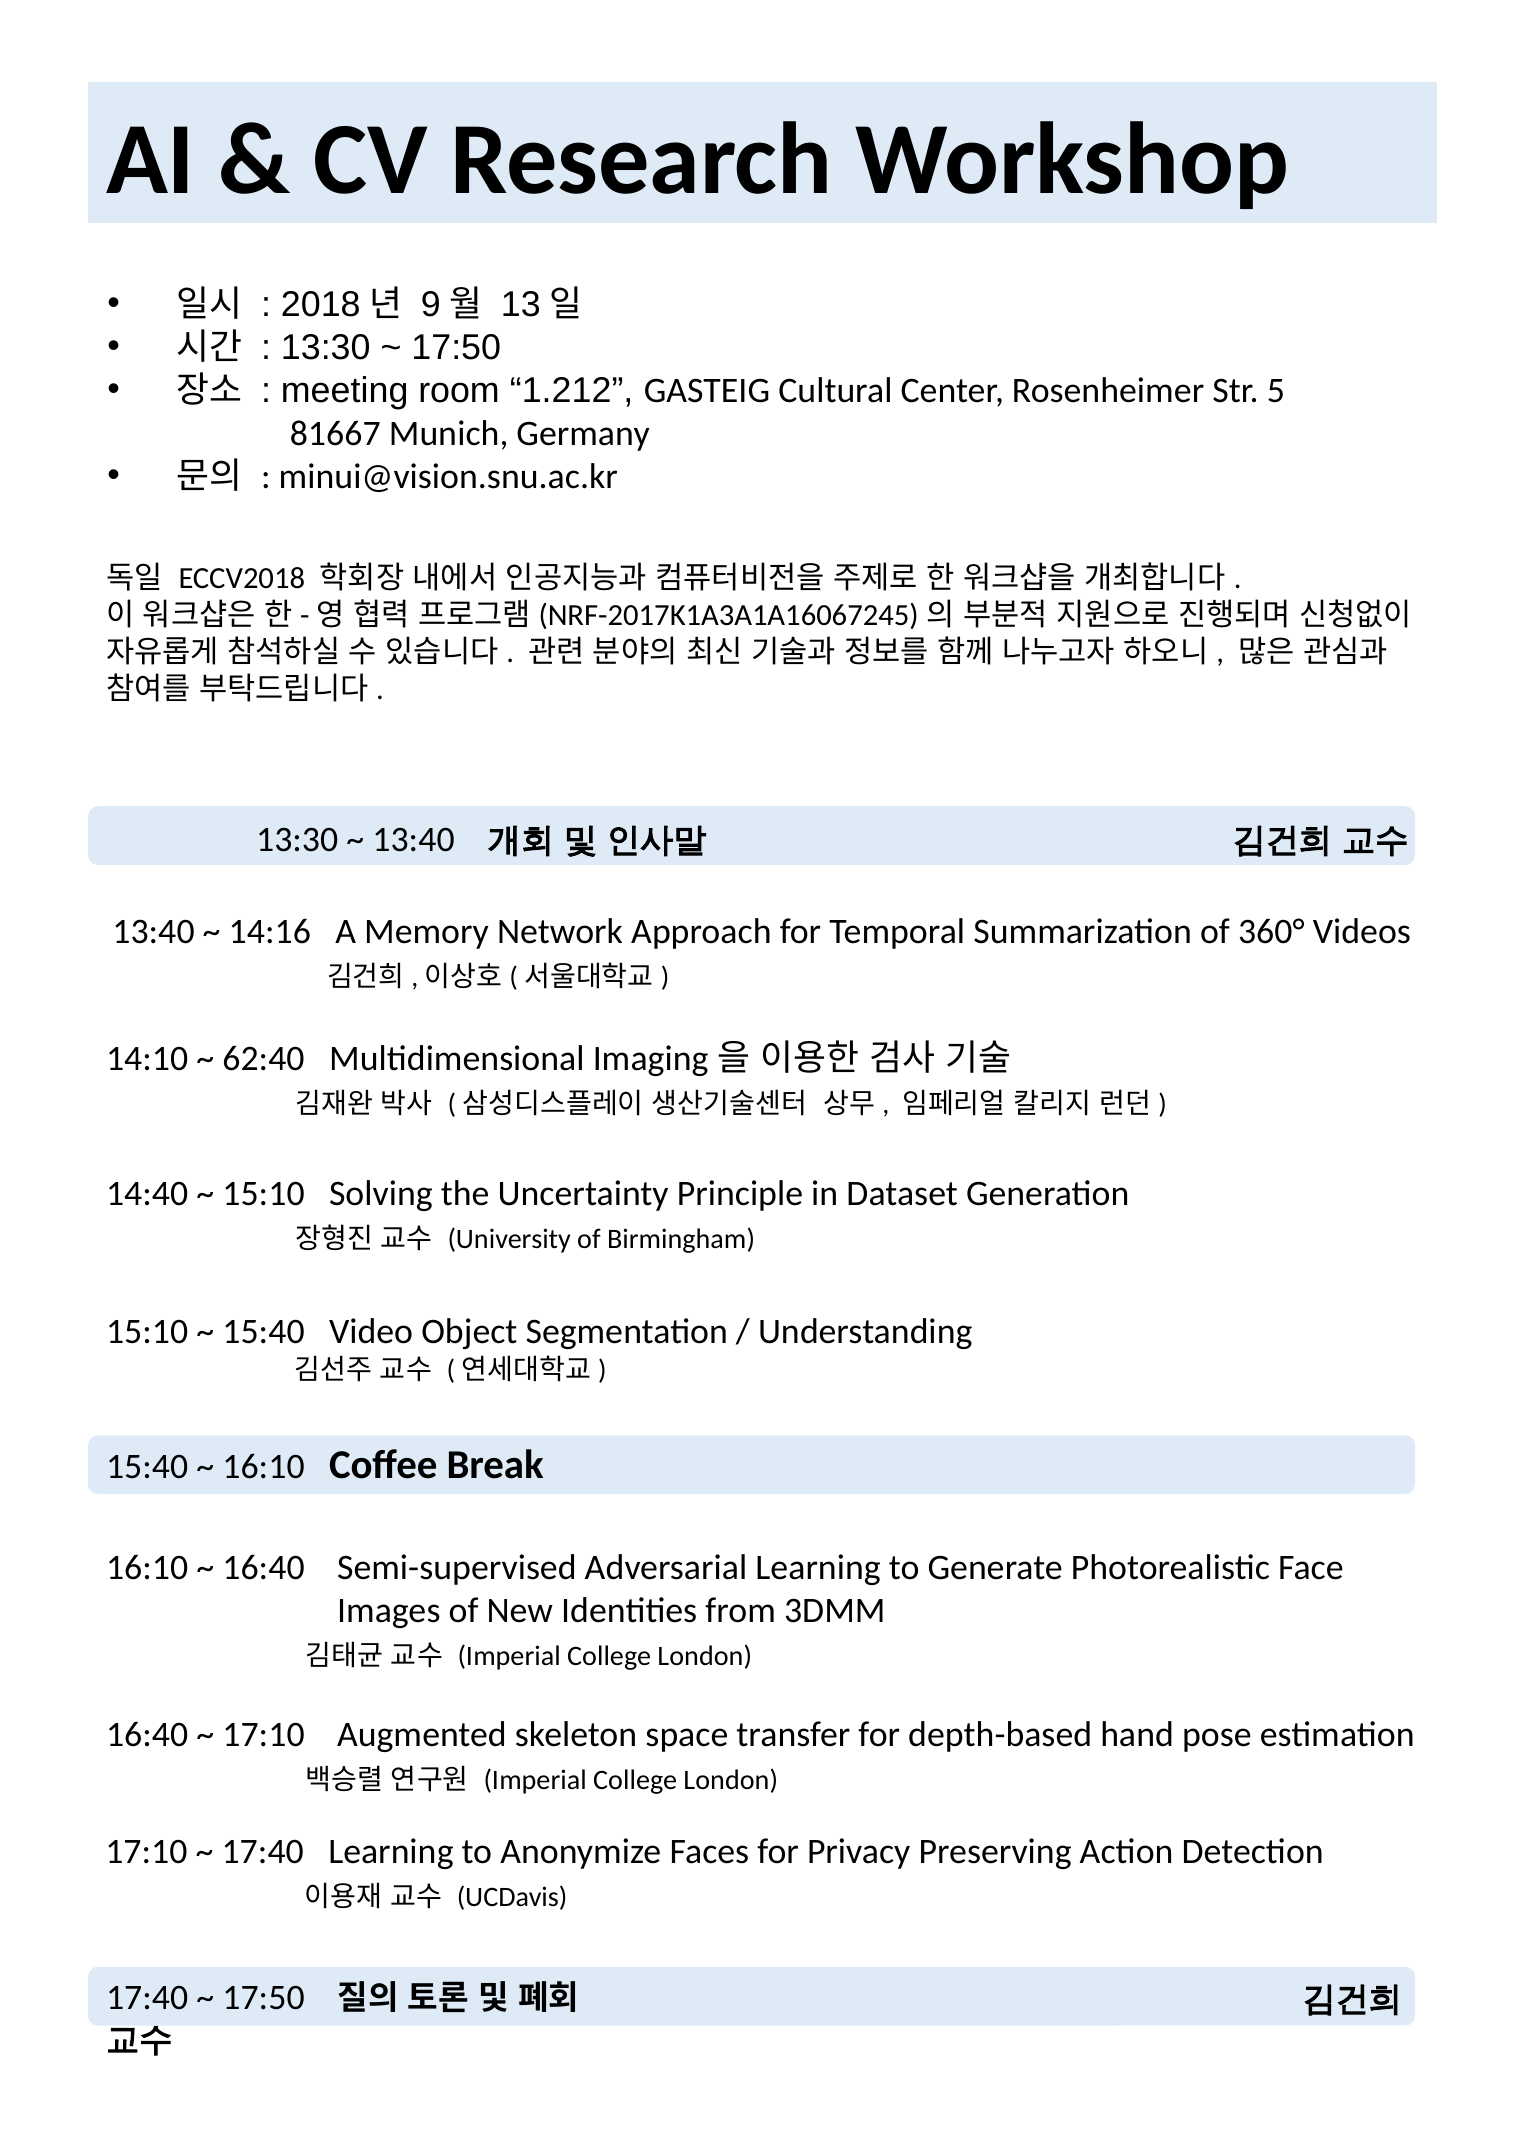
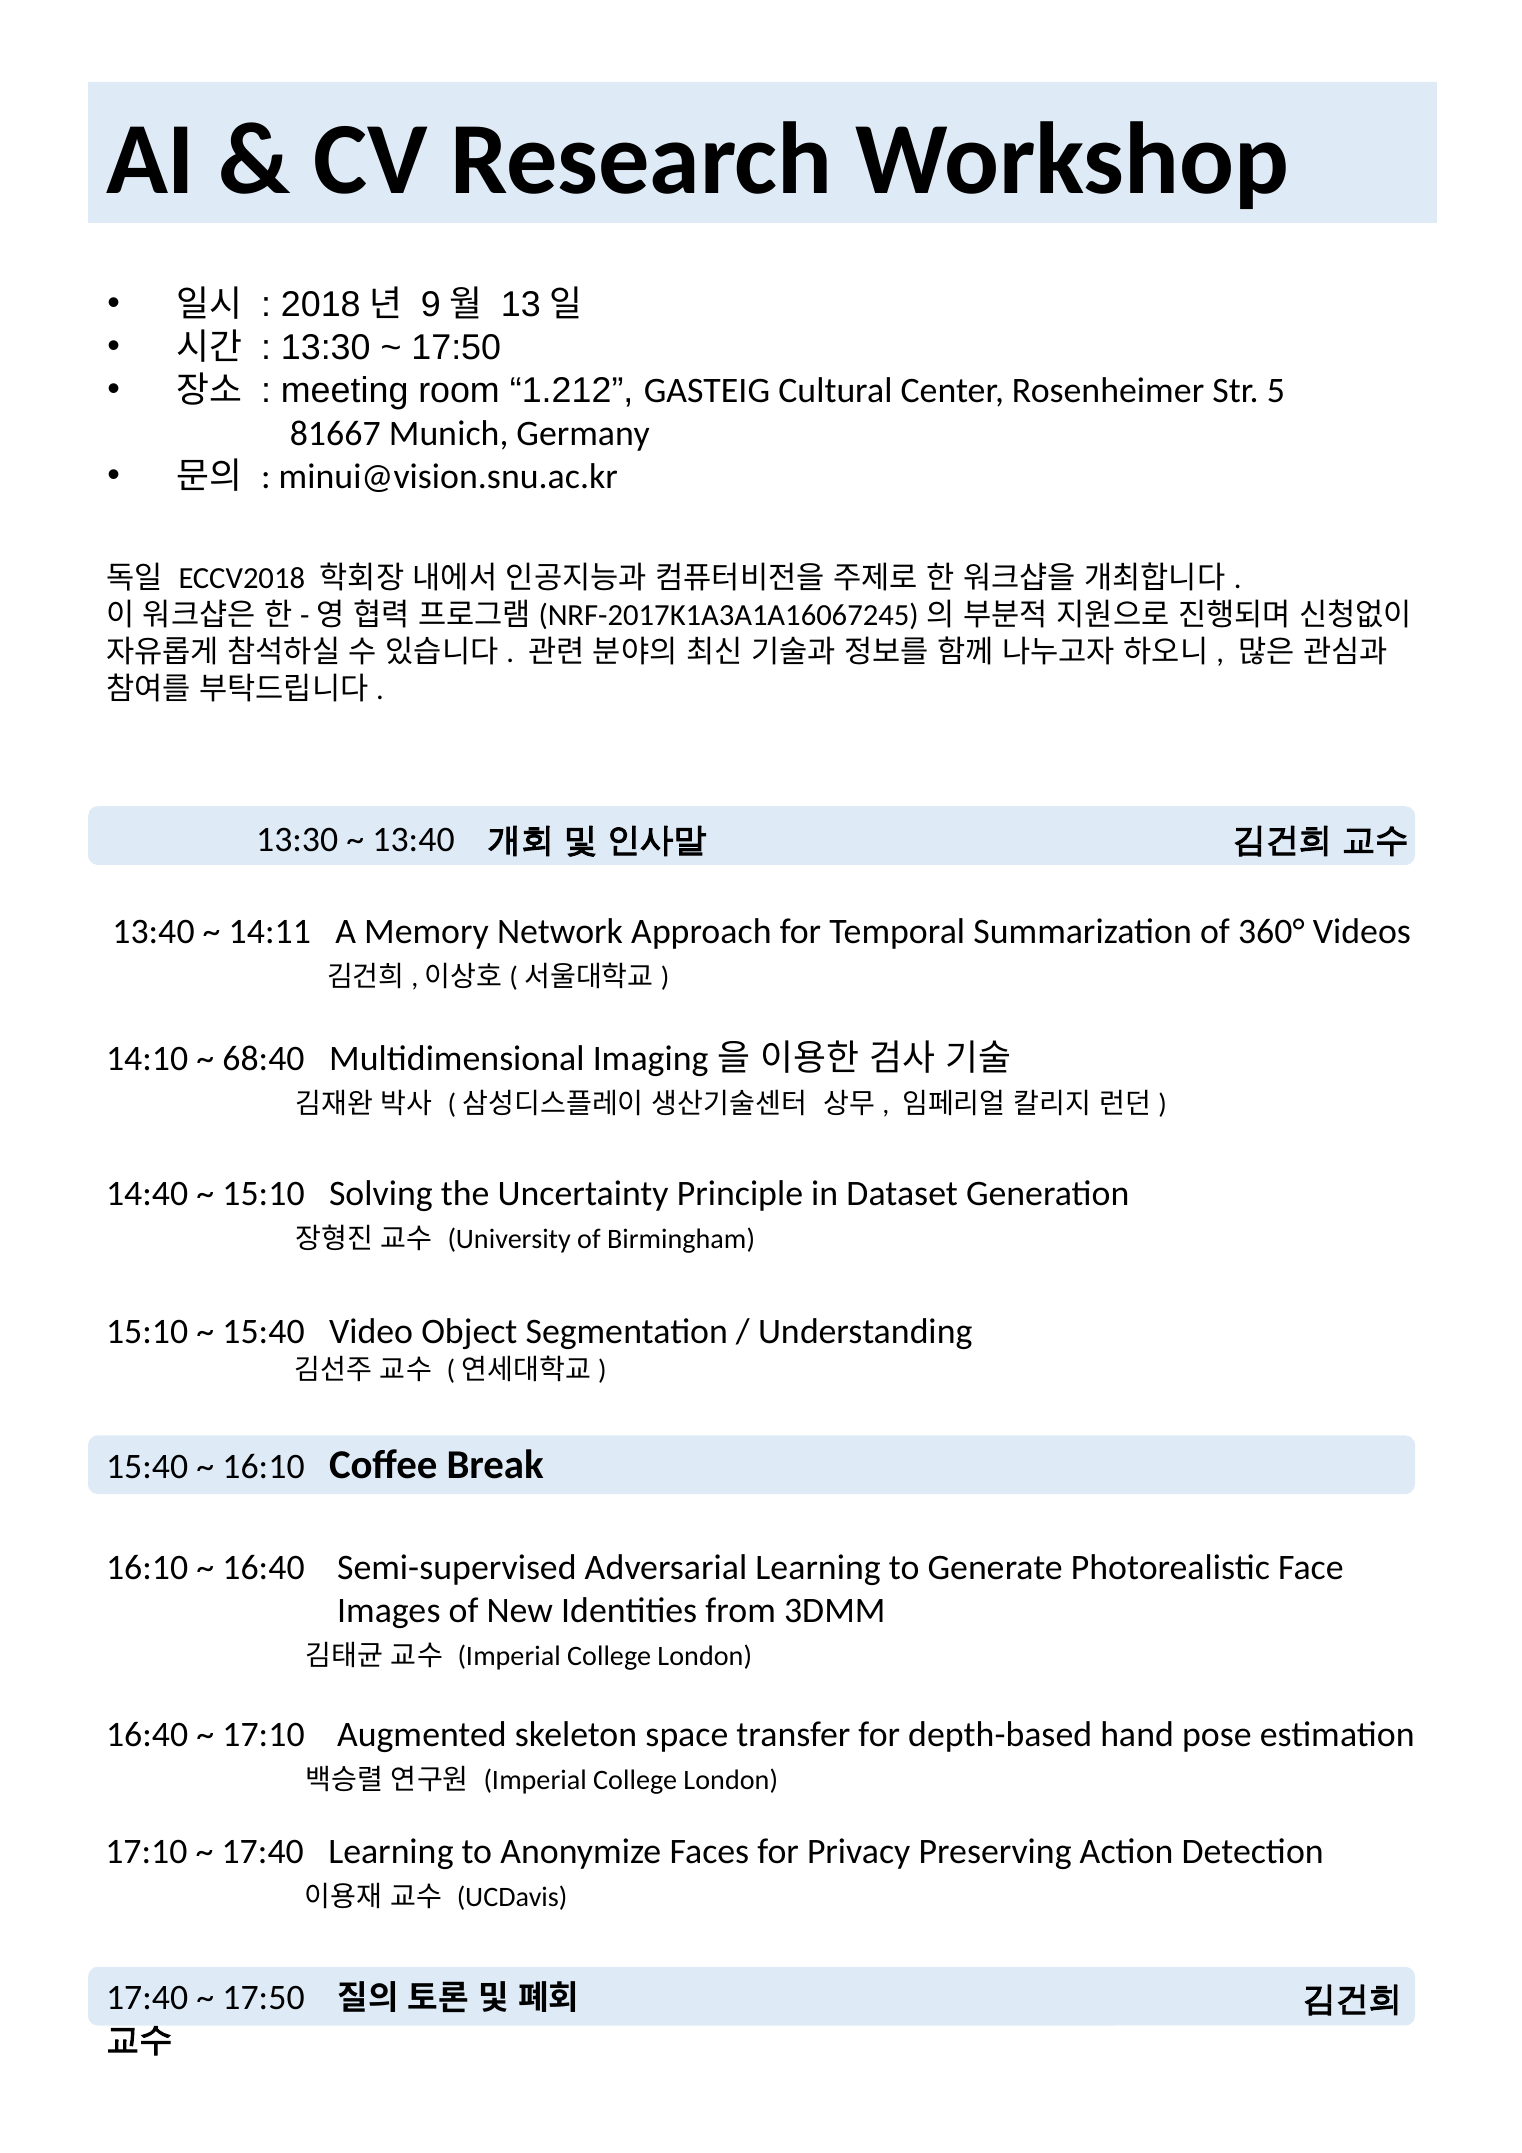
14:16: 14:16 -> 14:11 (270, 932)
62:40: 62:40 -> 68:40 (264, 1058)
